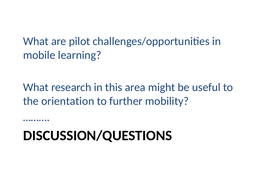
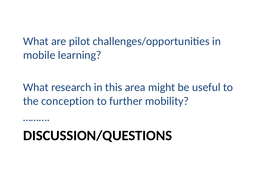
orientation: orientation -> conception (68, 101)
